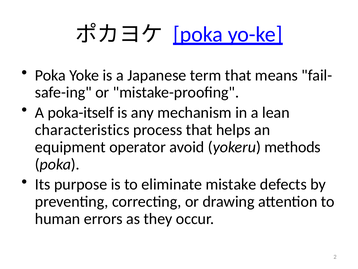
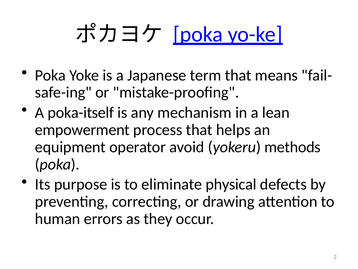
characteristics: characteristics -> empowerment (82, 130)
mistake: mistake -> physical (231, 184)
